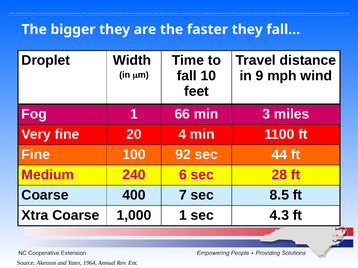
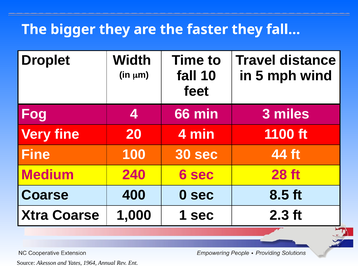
9: 9 -> 5 (260, 76)
Fog 1: 1 -> 4 (134, 114)
92: 92 -> 30 (183, 155)
7: 7 -> 0 (183, 195)
4.3: 4.3 -> 2.3 (279, 216)
